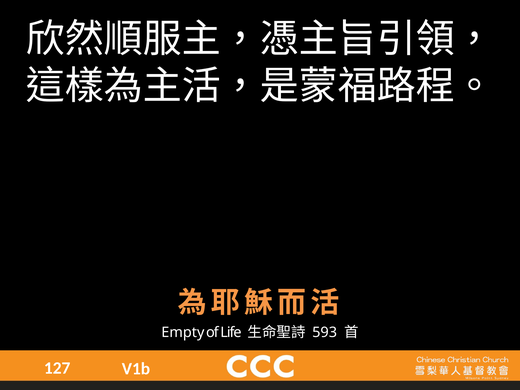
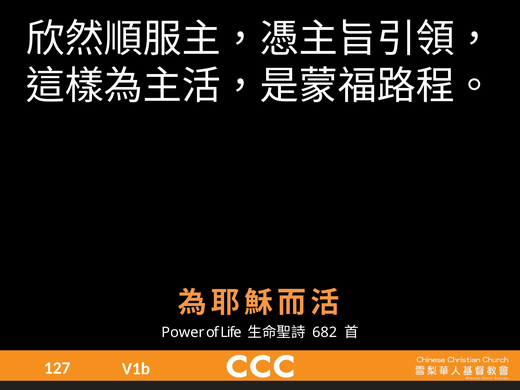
Empty: Empty -> Power (183, 332)
593: 593 -> 682 (325, 332)
